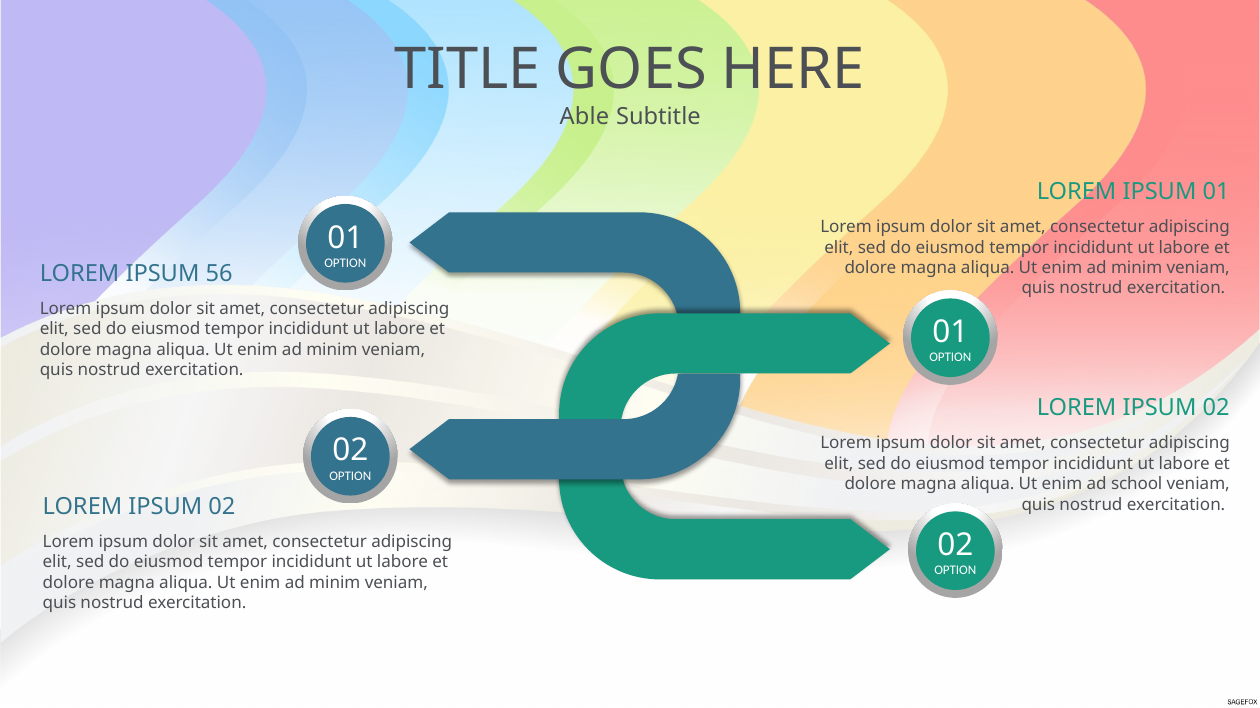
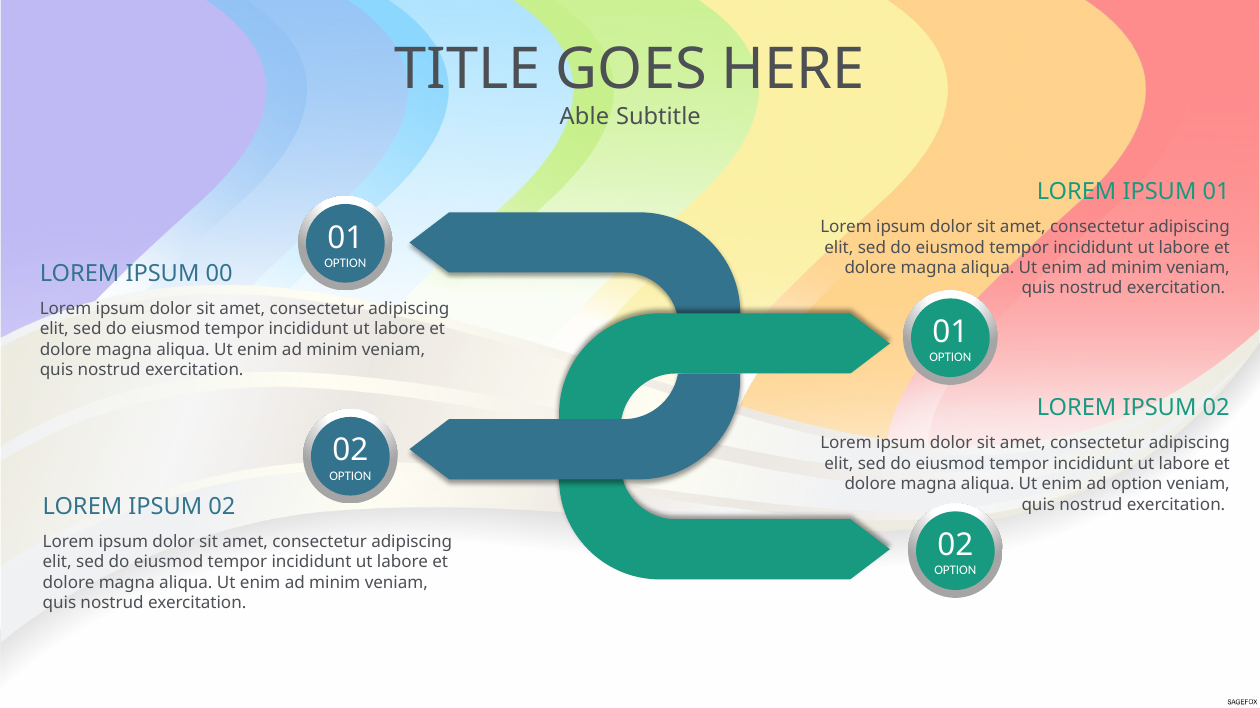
56: 56 -> 00 (219, 274)
ad school: school -> option (1137, 484)
